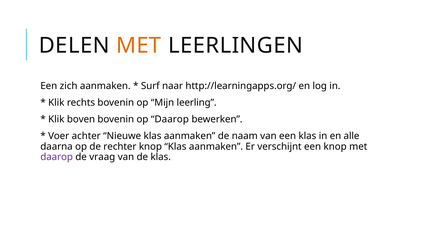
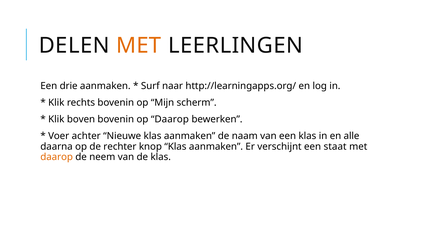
zich: zich -> drie (69, 86)
leerling: leerling -> scherm (197, 103)
een knop: knop -> staat (335, 147)
daarop colour: purple -> orange (57, 157)
vraag: vraag -> neem (102, 157)
